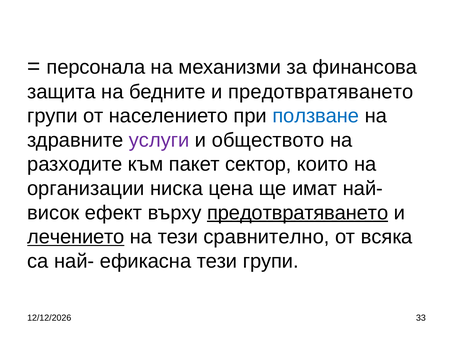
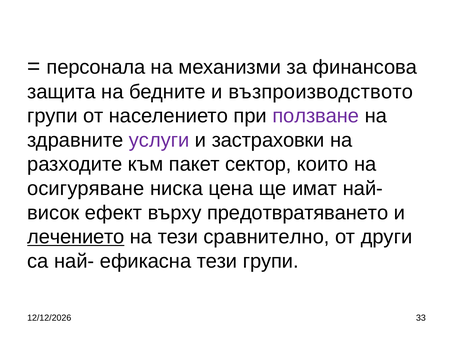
и предотвратяването: предотвратяването -> възпроизводството (321, 92)
ползване colour: blue -> purple (316, 116)
обществото: обществото -> застраховки (268, 140)
организации: организации -> осигуряване (86, 188)
предотвратяването underline: present -> none (298, 213)
всяка: всяка -> други (387, 237)
